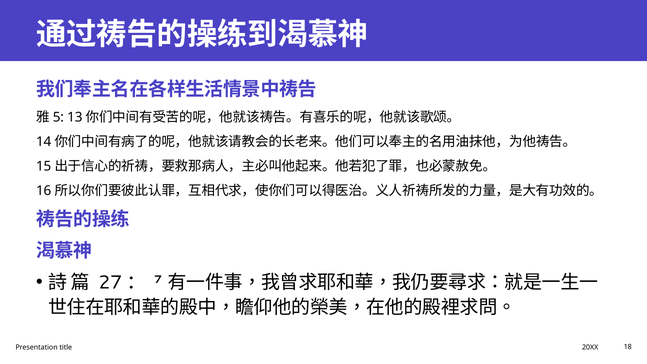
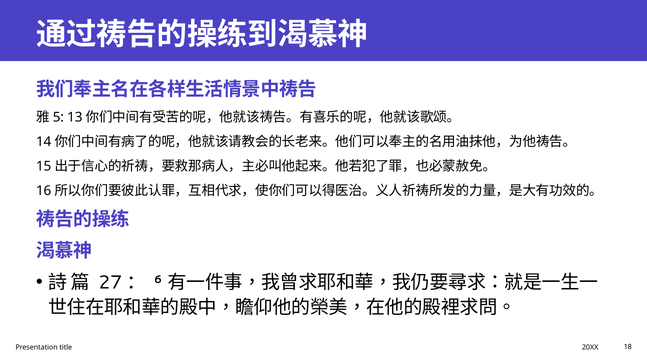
7: 7 -> 6 (158, 280)
